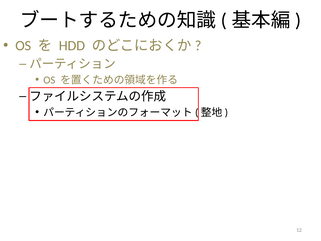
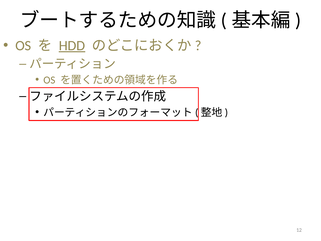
HDD underline: none -> present (72, 46)
